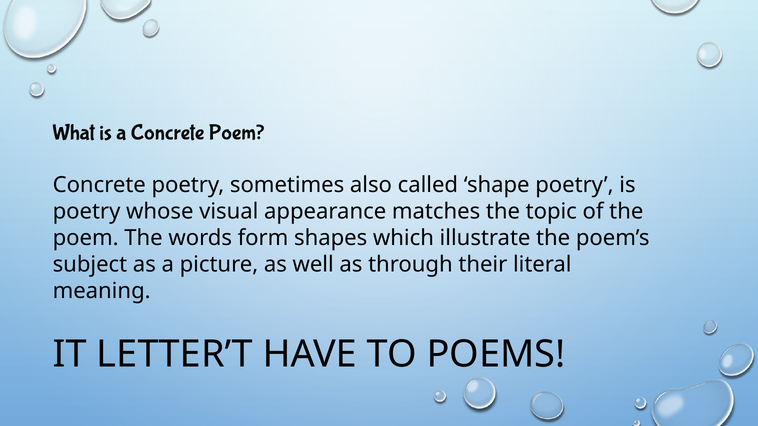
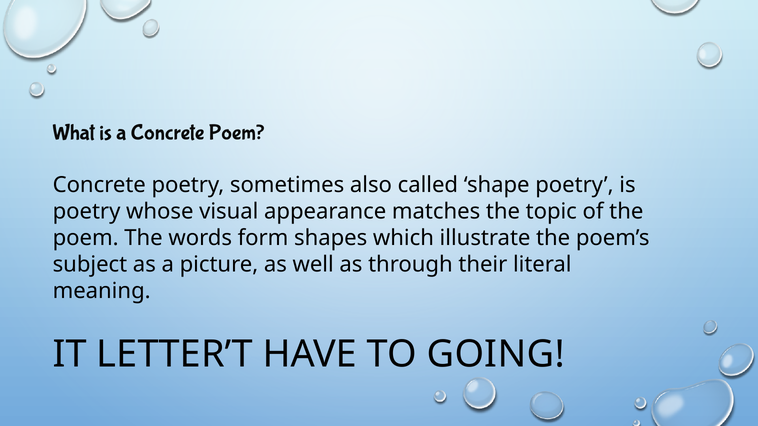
POEMS: POEMS -> GOING (496, 355)
